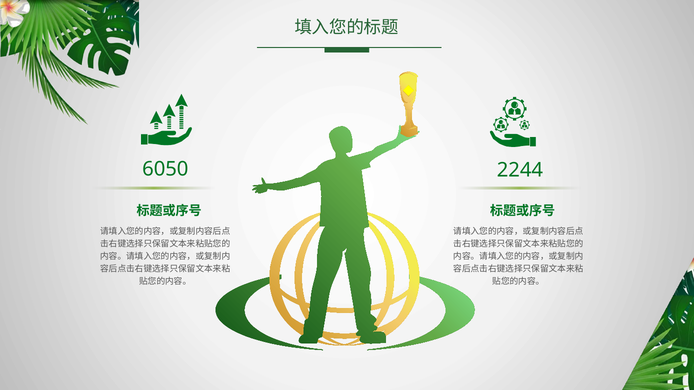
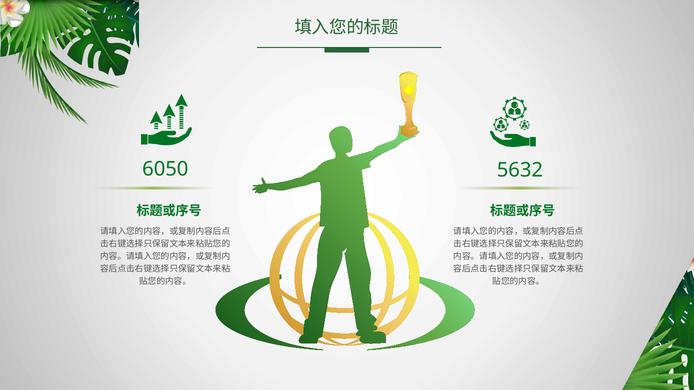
2244: 2244 -> 5632 (520, 170)
